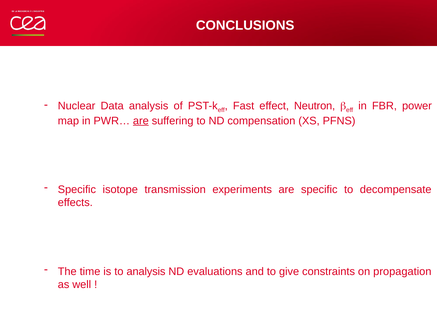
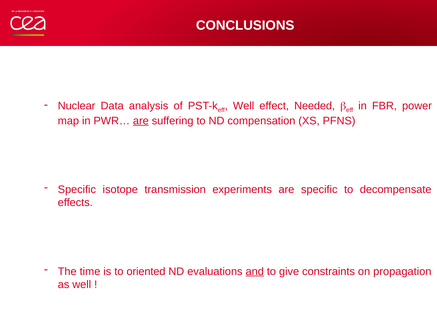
Fast: Fast -> Well (244, 106)
Neutron: Neutron -> Needed (315, 106)
to analysis: analysis -> oriented (146, 271)
and underline: none -> present (255, 271)
